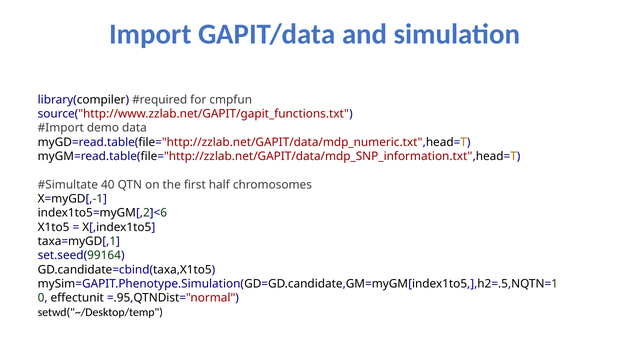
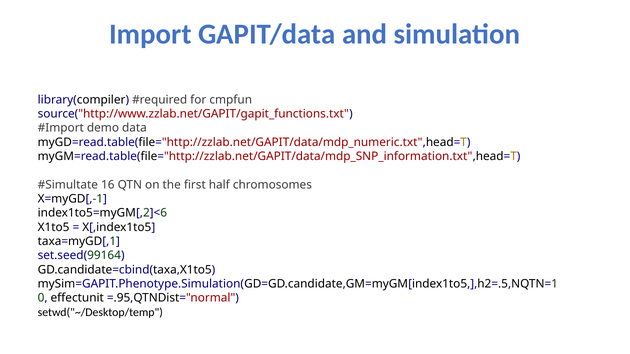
40: 40 -> 16 (108, 185)
